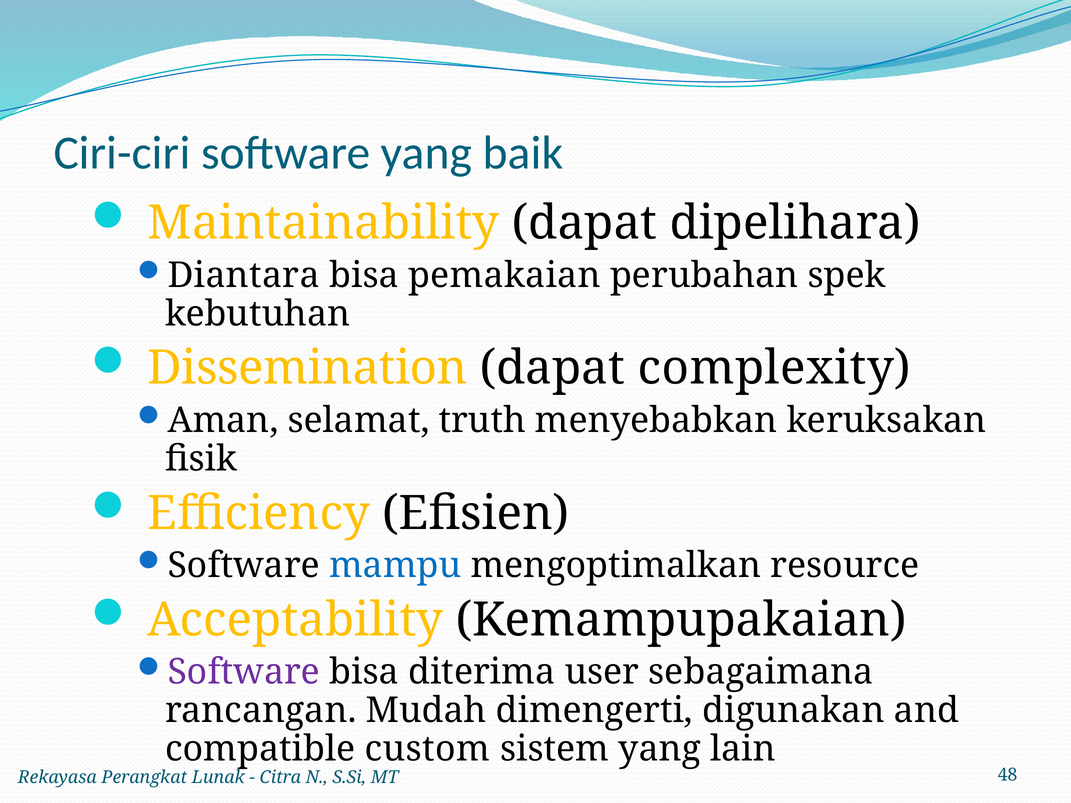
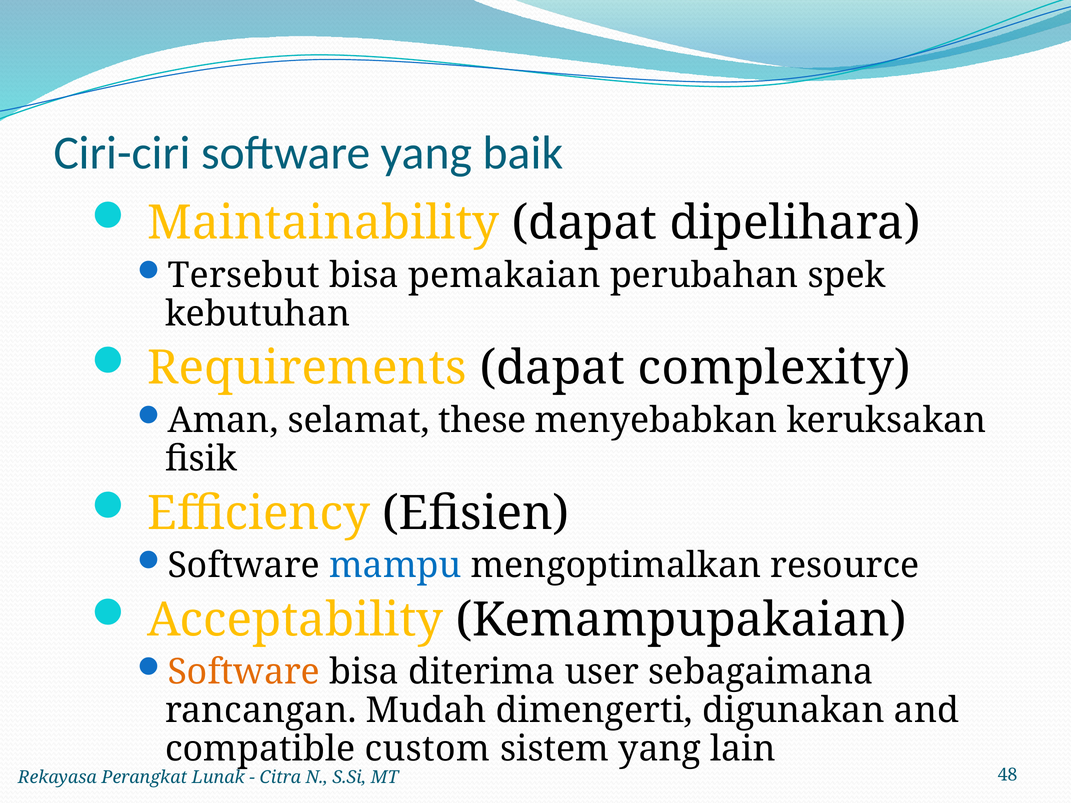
Diantara: Diantara -> Tersebut (244, 275)
Dissemination: Dissemination -> Requirements (307, 368)
truth: truth -> these (482, 421)
Software colour: purple -> orange (244, 672)
